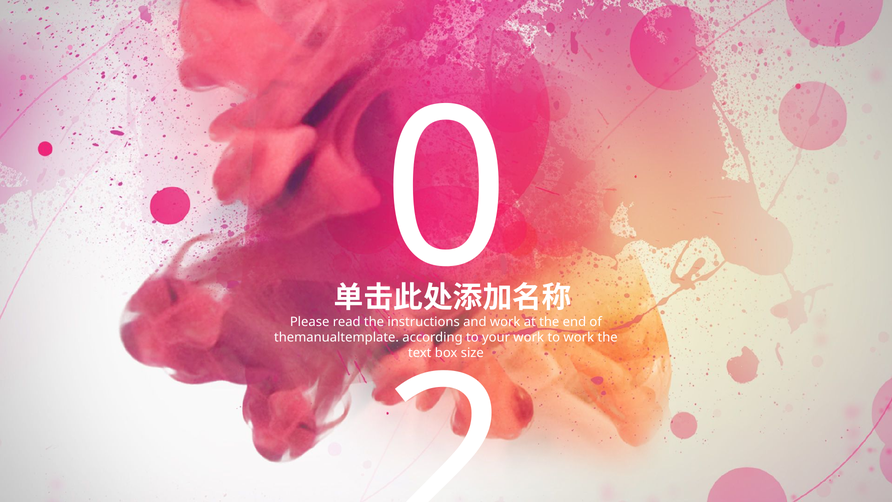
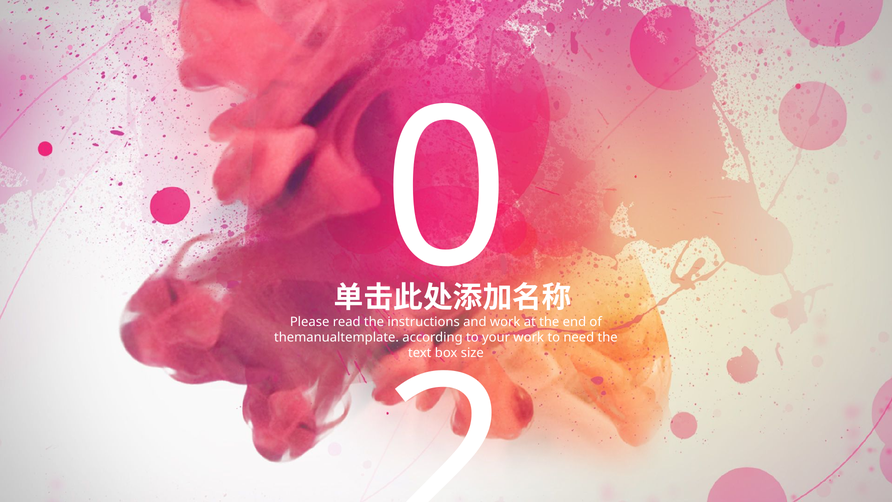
to work: work -> need (579, 337)
